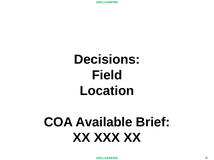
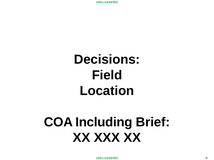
Available: Available -> Including (104, 122)
